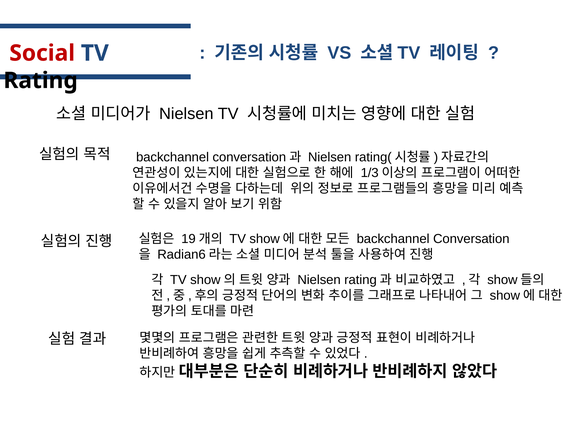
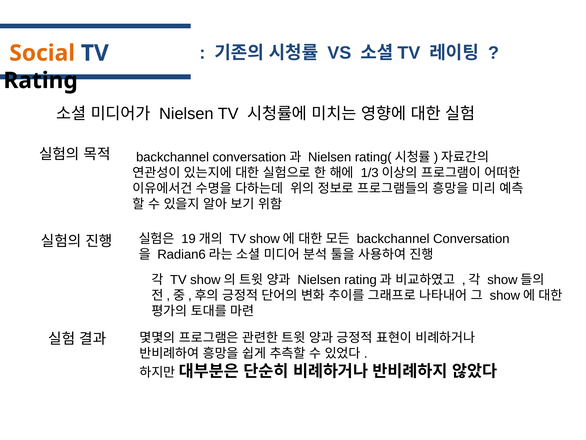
Social colour: red -> orange (42, 53)
